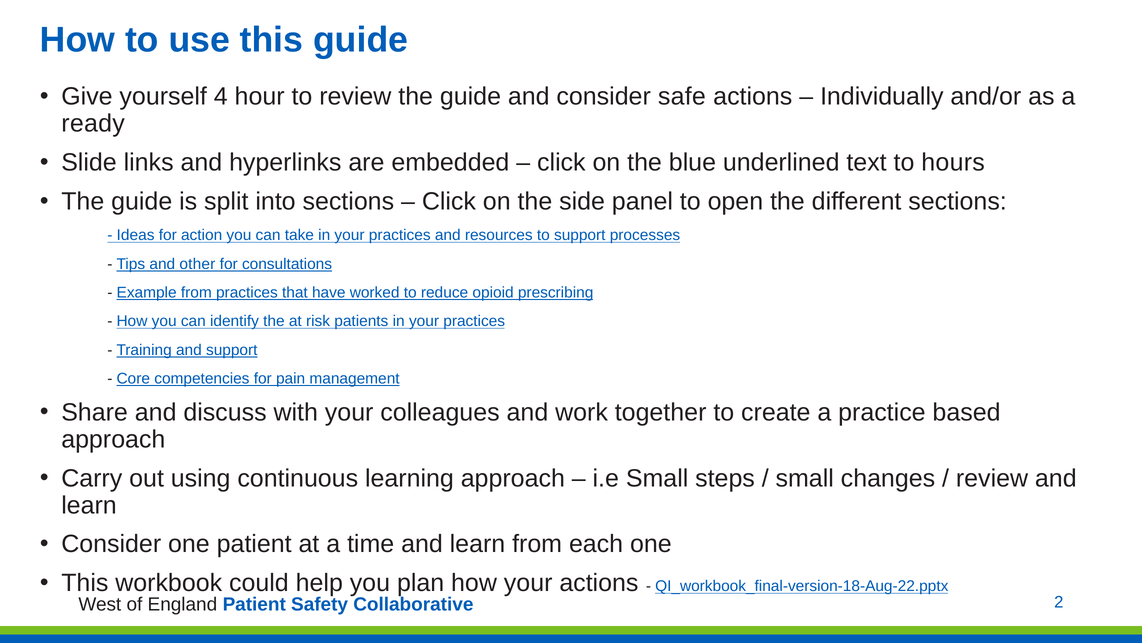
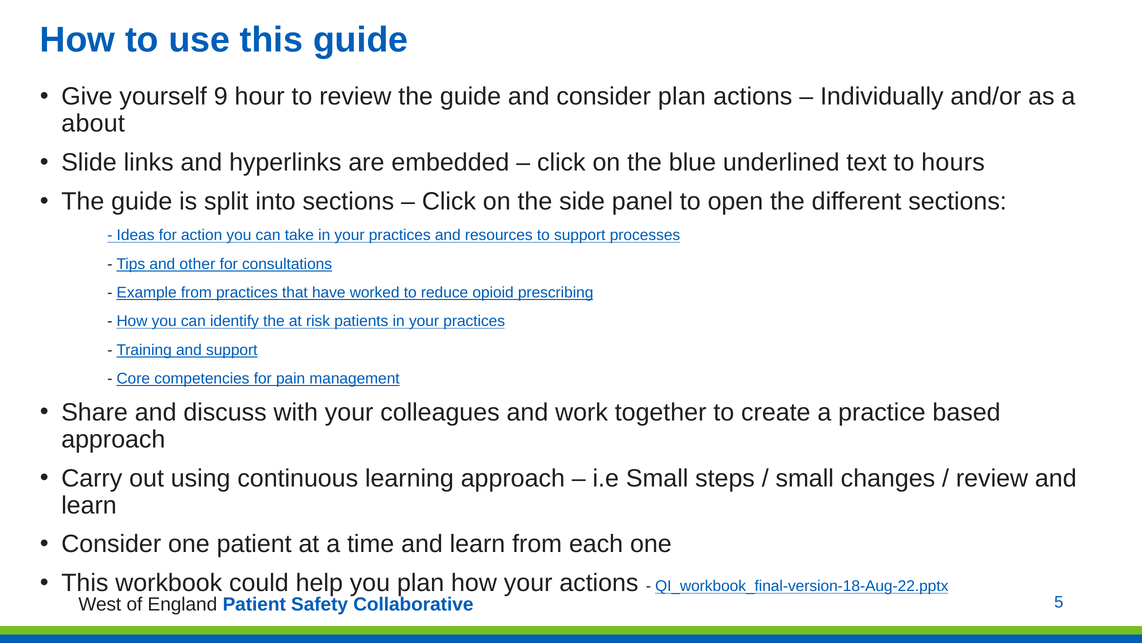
4: 4 -> 9 (221, 97)
consider safe: safe -> plan (682, 97)
ready: ready -> about (93, 124)
2: 2 -> 5 (1059, 602)
